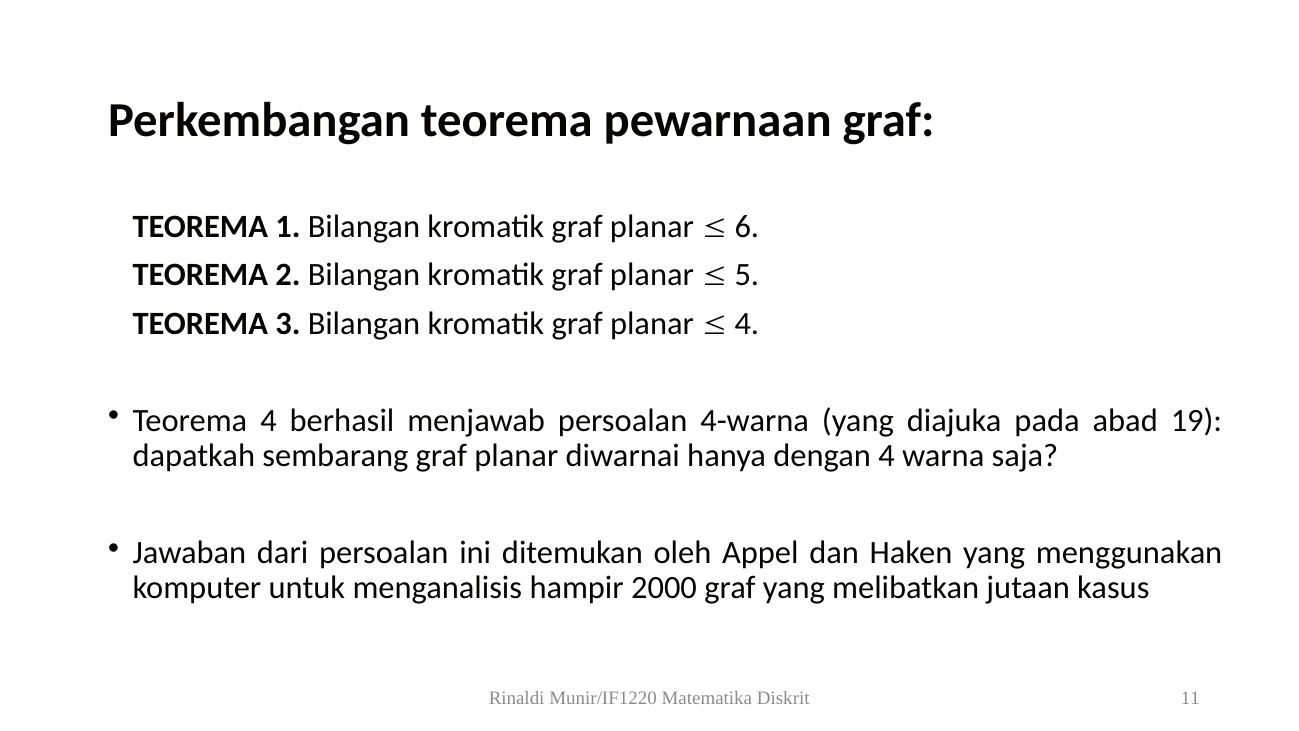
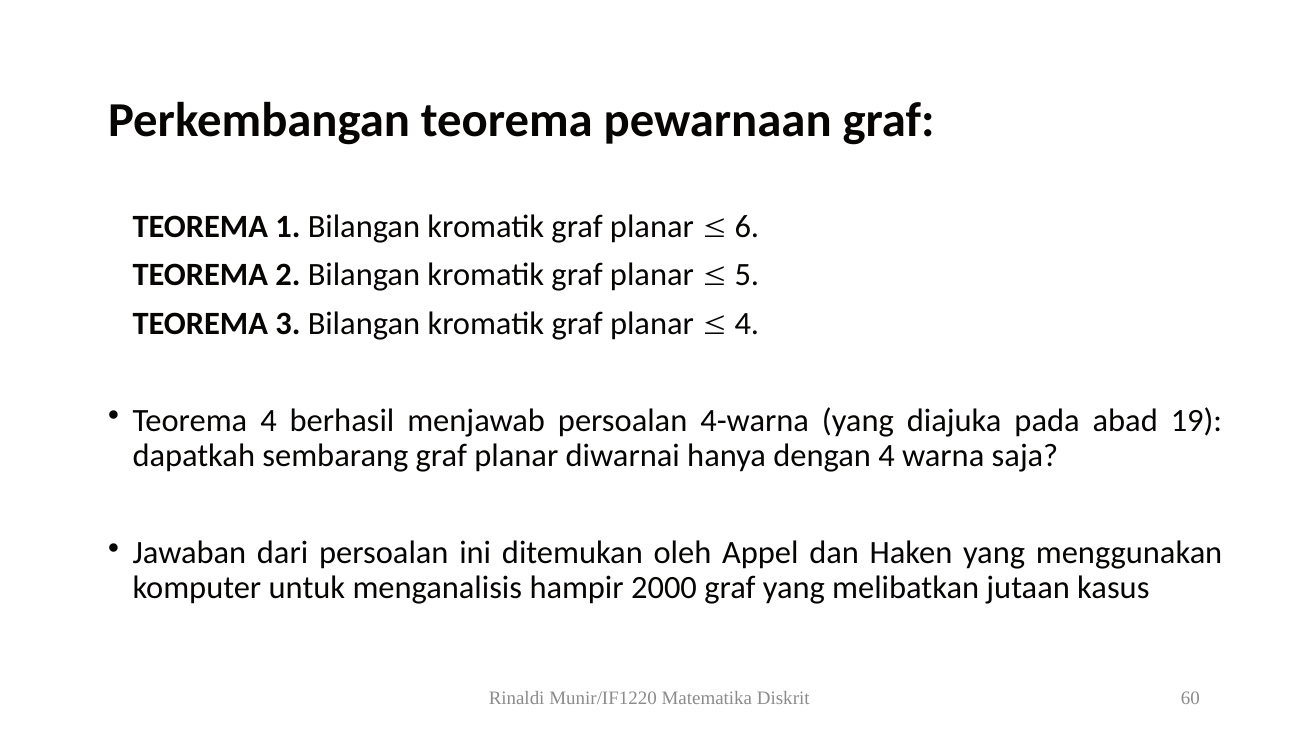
11: 11 -> 60 (1190, 698)
